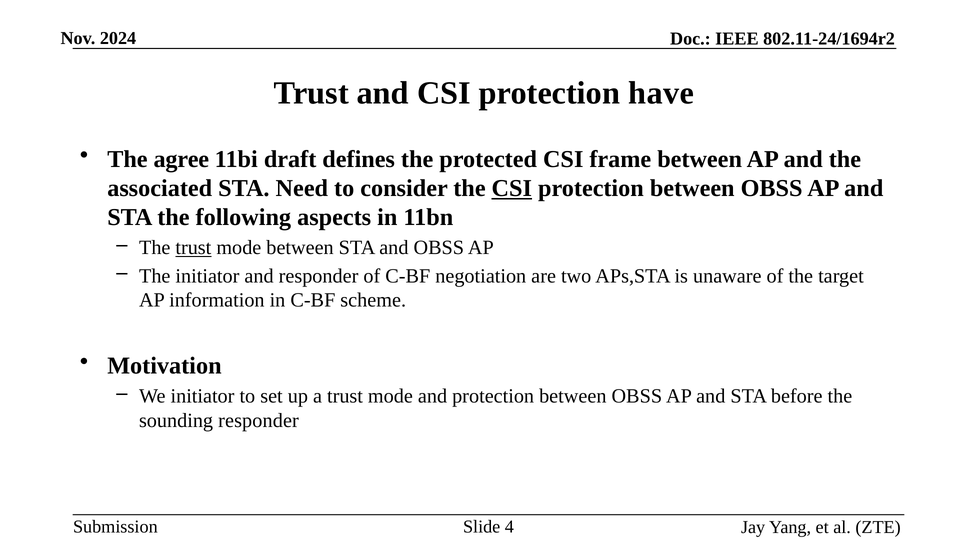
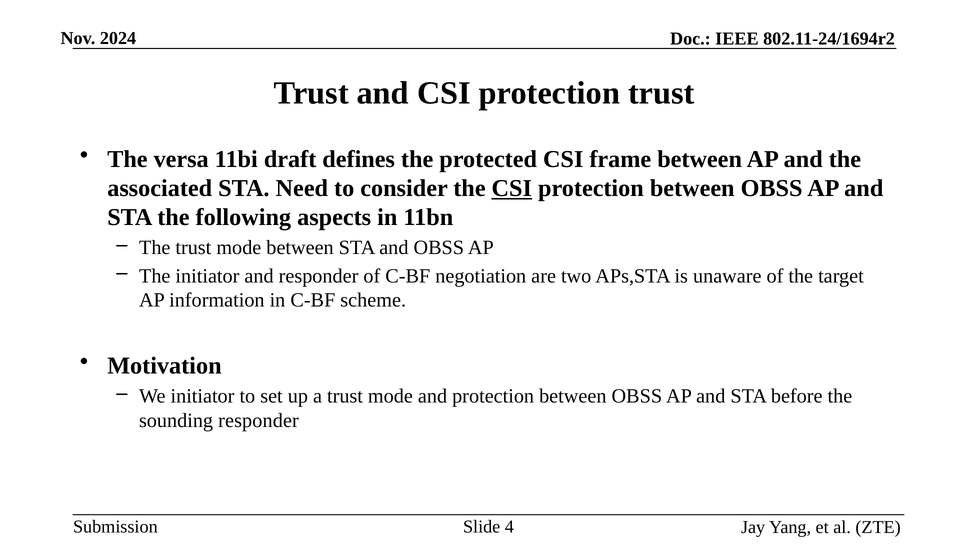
protection have: have -> trust (661, 93)
agree: agree -> versa (181, 159)
trust underline: present -> none (193, 248)
